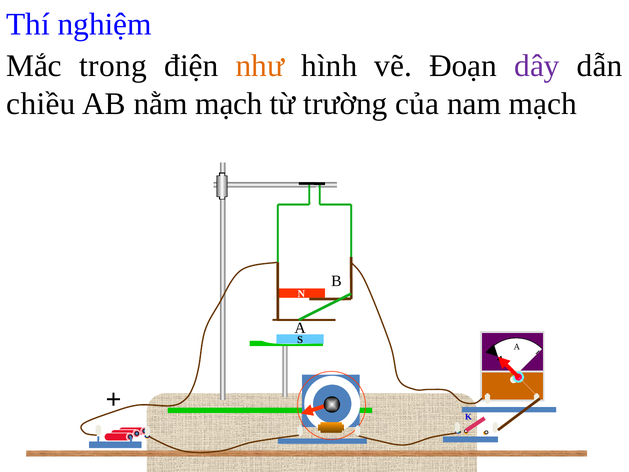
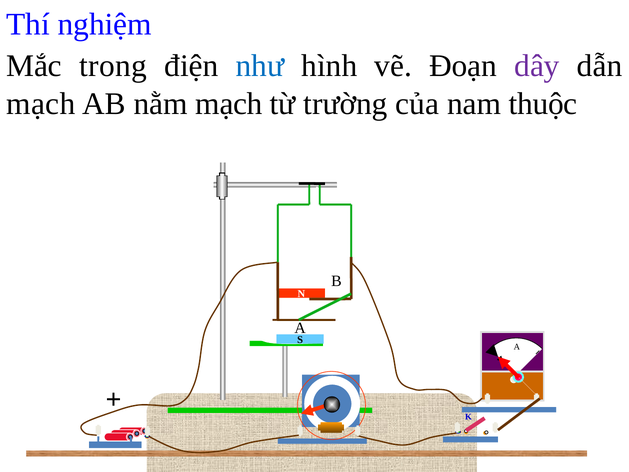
như colour: orange -> blue (260, 66)
chiều: chiều -> mạch (41, 104)
nam mạch: mạch -> thuộc (543, 104)
